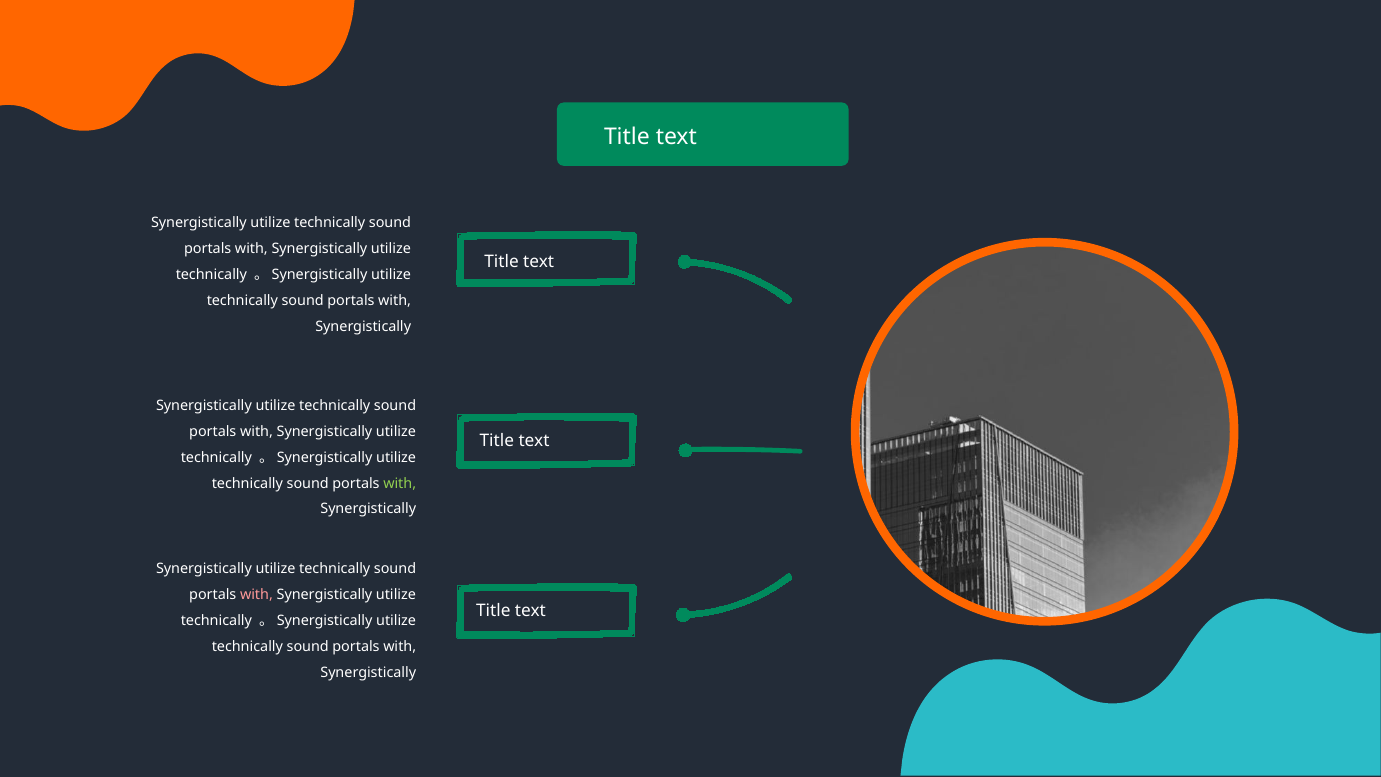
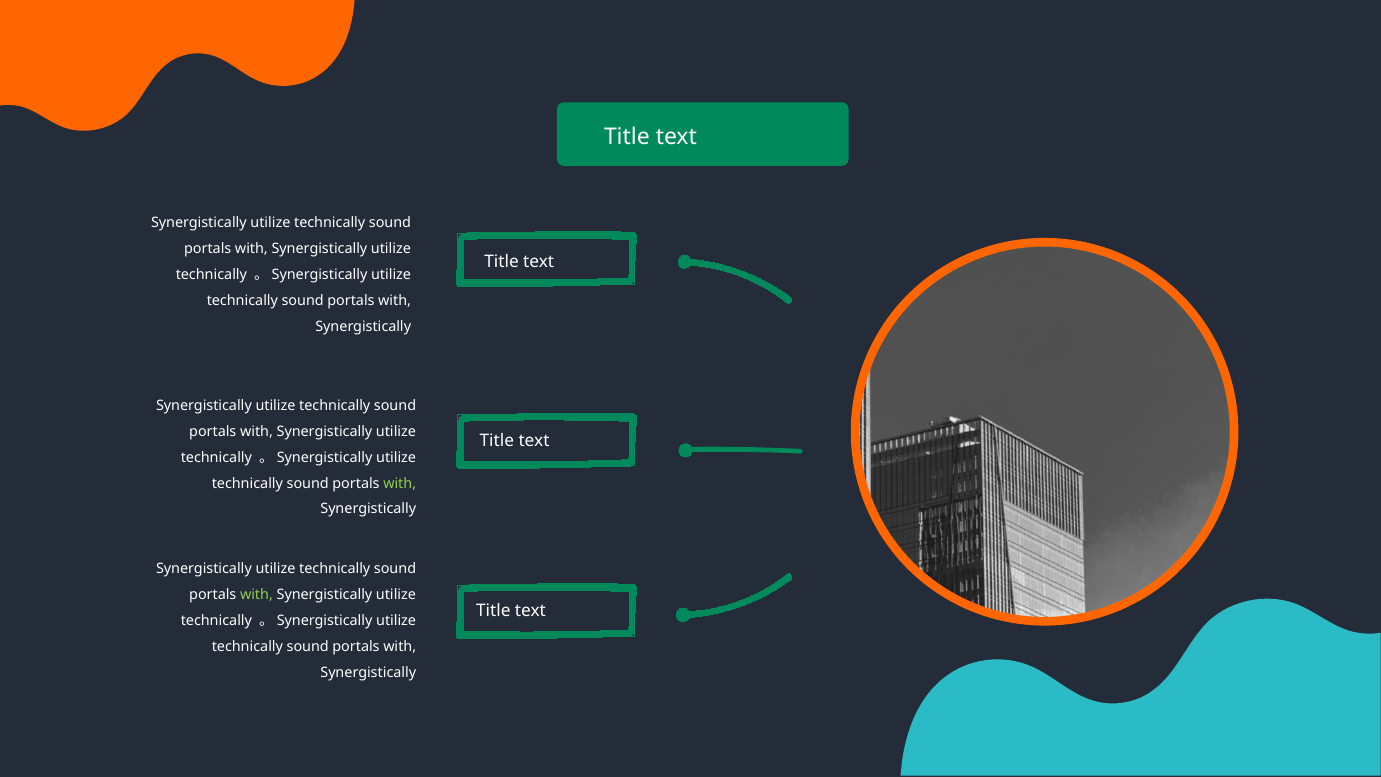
with colour: pink -> light green (256, 594)
